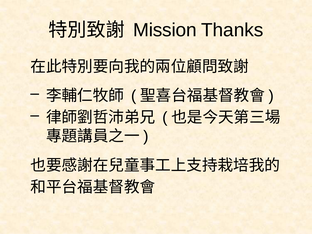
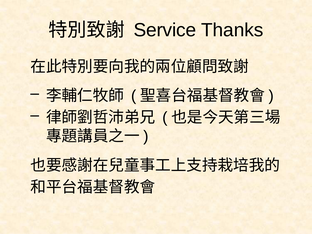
Mission: Mission -> Service (165, 30)
